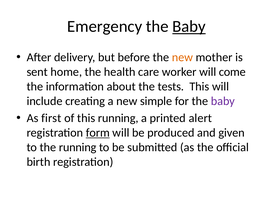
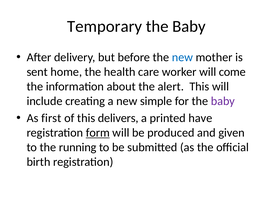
Emergency: Emergency -> Temporary (105, 26)
Baby underline: present -> none (189, 26)
new colour: orange -> blue (182, 57)
tests: tests -> alert (171, 86)
this running: running -> delivers (118, 118)
alert: alert -> have (200, 118)
